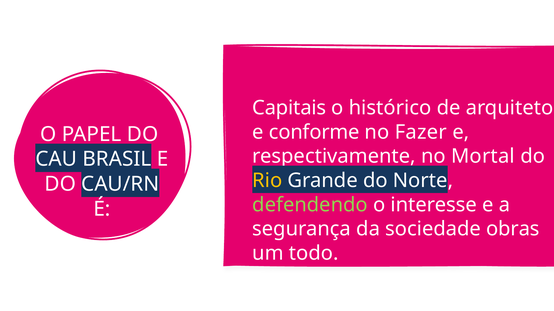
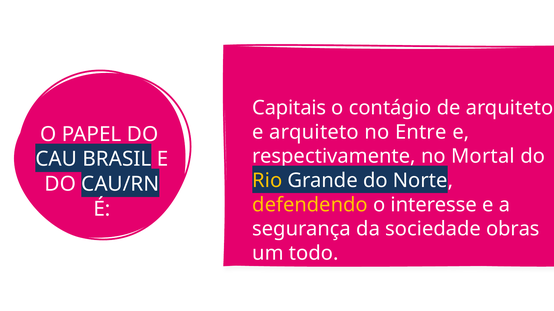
histórico: histórico -> contágio (390, 108)
e conforme: conforme -> arquiteto (314, 132)
Fazer: Fazer -> Entre (421, 132)
defendendo colour: light green -> yellow (310, 205)
